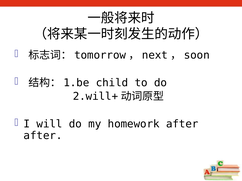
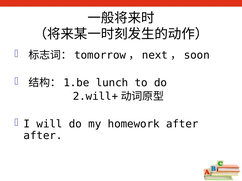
child: child -> lunch (112, 83)
